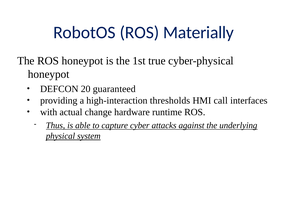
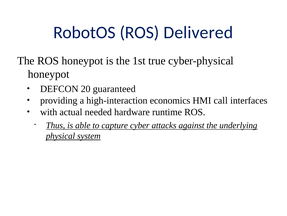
Materially: Materially -> Delivered (198, 32)
thresholds: thresholds -> economics (170, 100)
change: change -> needed (98, 112)
